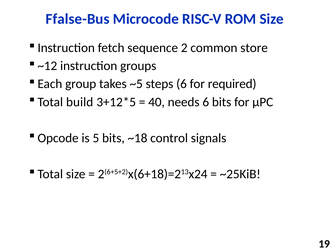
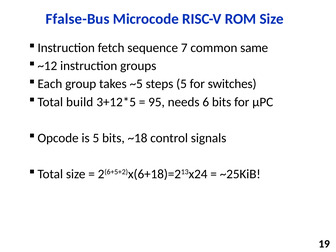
2: 2 -> 7 (184, 48)
store: store -> same (254, 48)
steps 6: 6 -> 5 (182, 84)
required: required -> switches (232, 84)
40: 40 -> 95 (157, 102)
